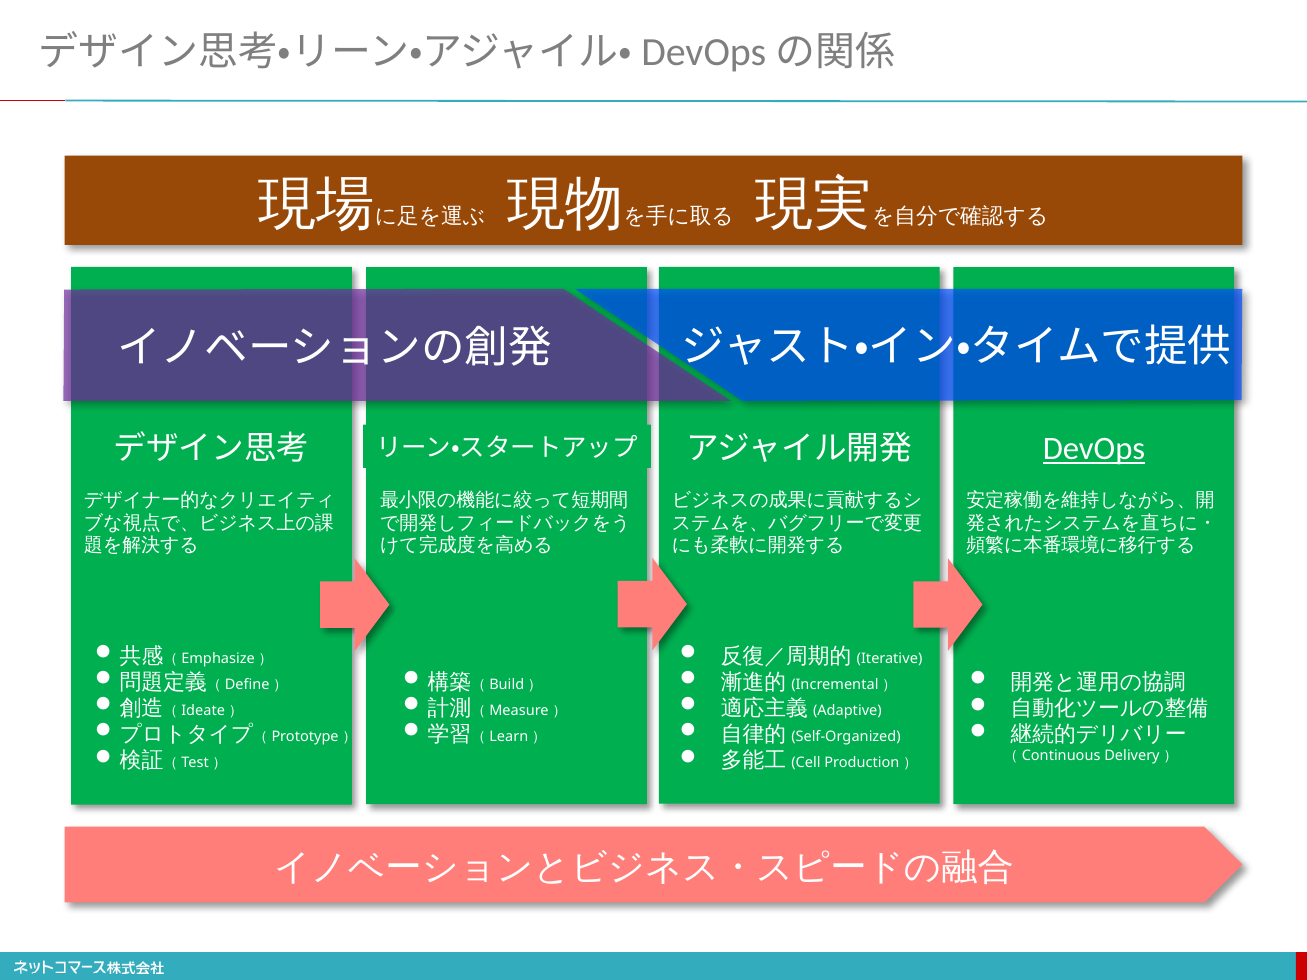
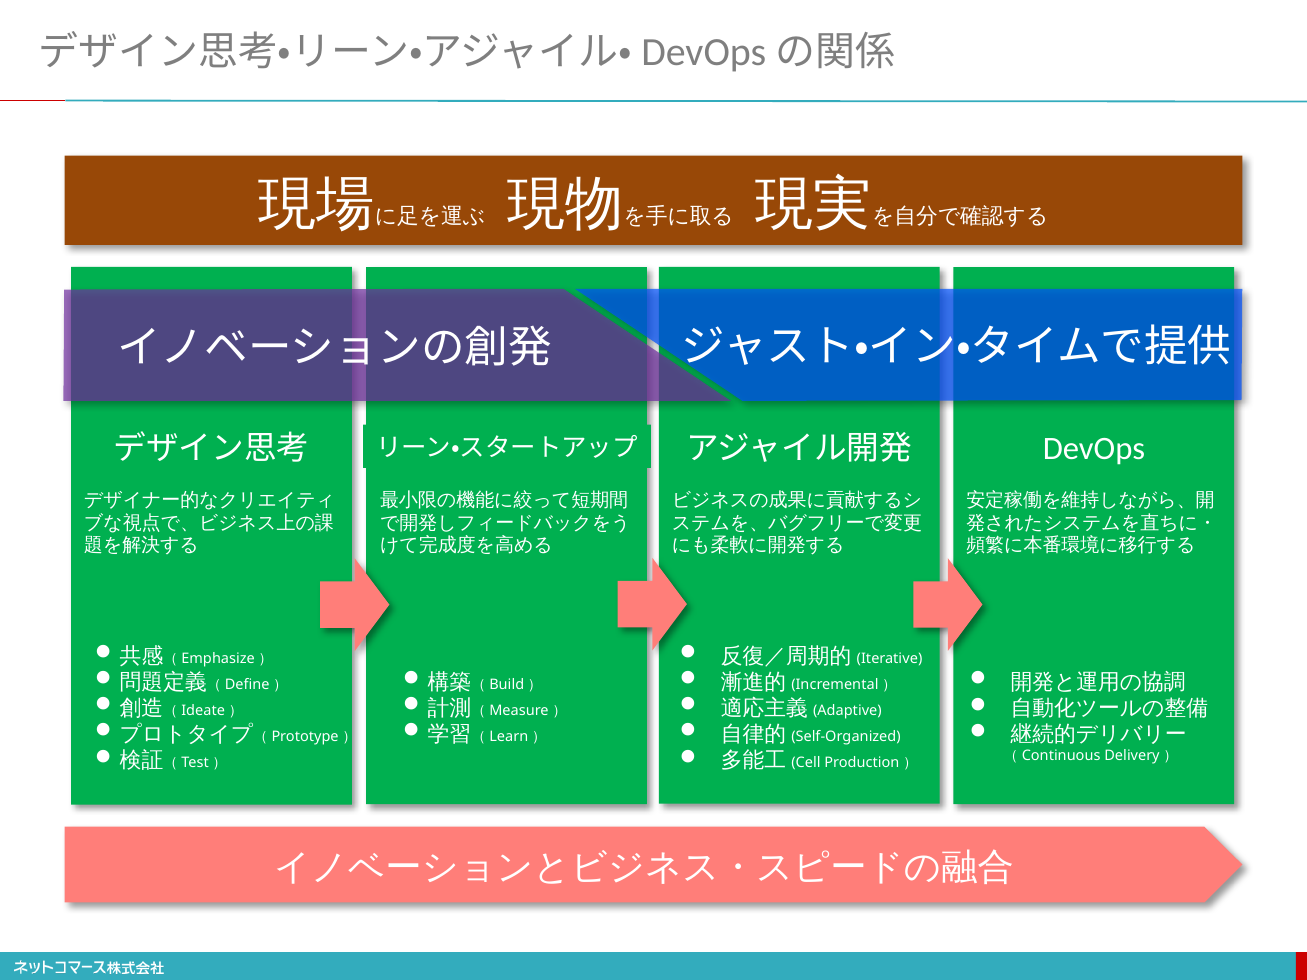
DevOps underline: present -> none (1094, 449)
